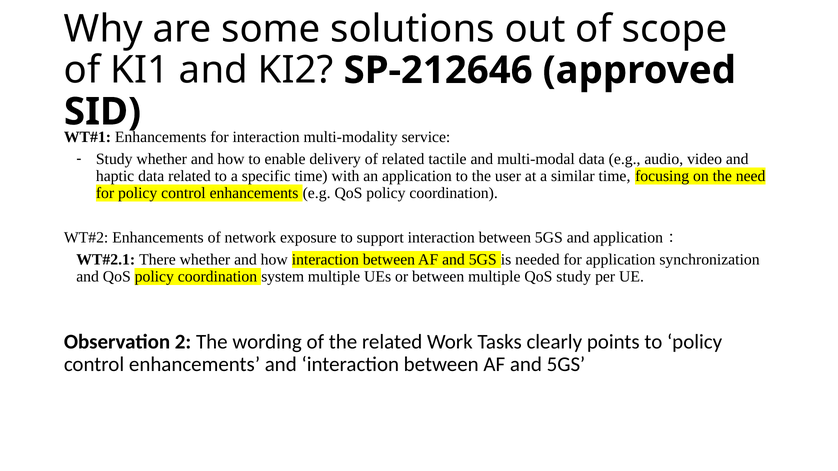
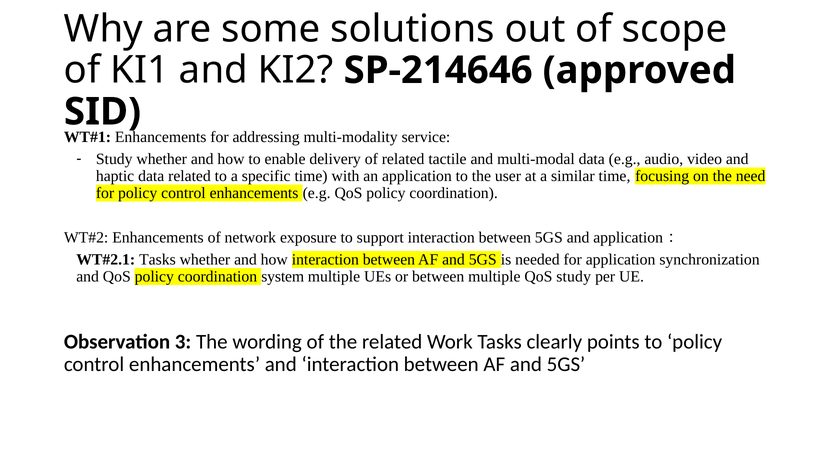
SP-212646: SP-212646 -> SP-214646 (438, 70)
for interaction: interaction -> addressing (266, 137)
There: There -> Tasks (157, 260)
2: 2 -> 3 (183, 342)
